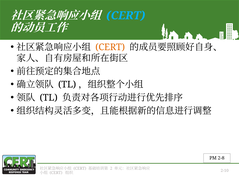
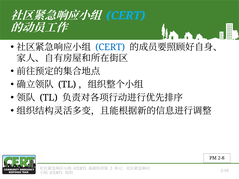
CERT colour: orange -> blue (110, 47)
